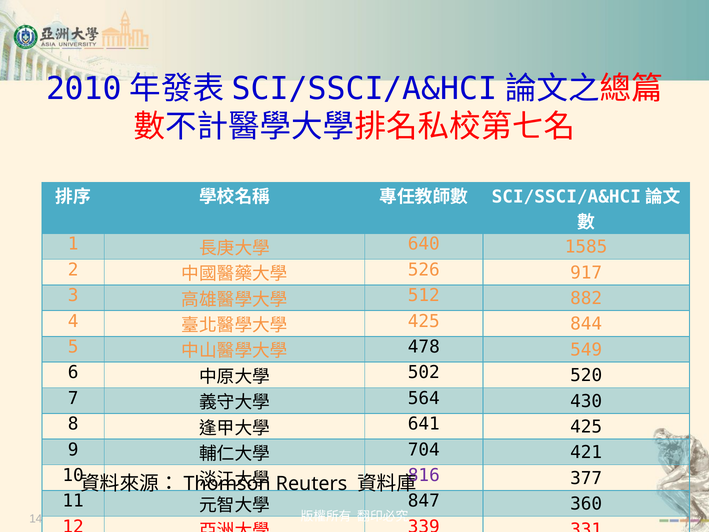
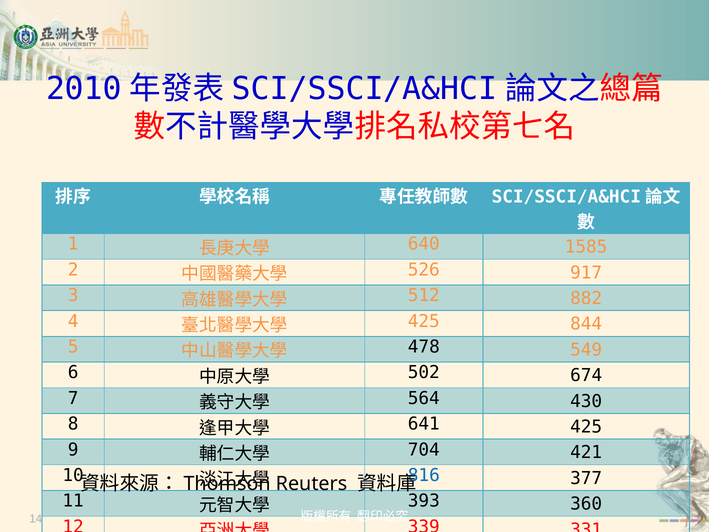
520: 520 -> 674 (586, 375)
816 colour: purple -> blue (424, 475)
847: 847 -> 393 (424, 501)
